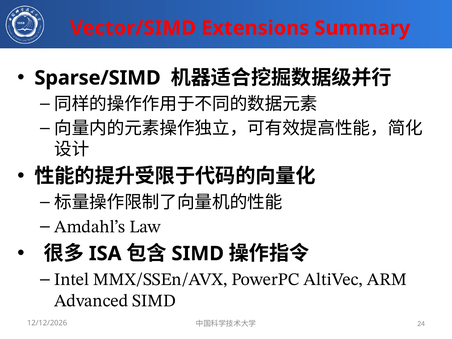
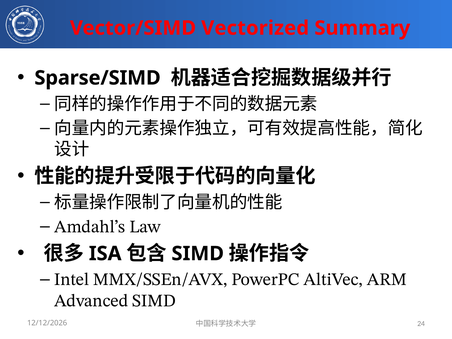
Extensions: Extensions -> Vectorized (255, 28)
